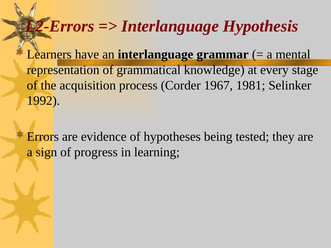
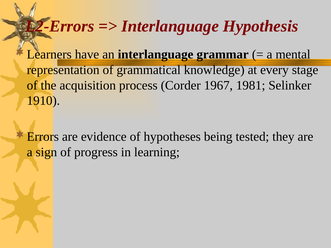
1992: 1992 -> 1910 (43, 101)
